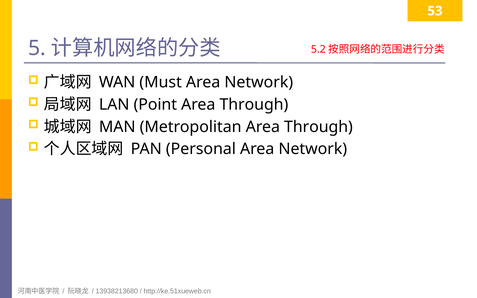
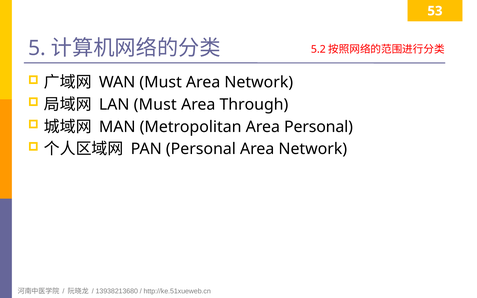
LAN Point: Point -> Must (155, 105)
Metropolitan Area Through: Through -> Personal (319, 127)
